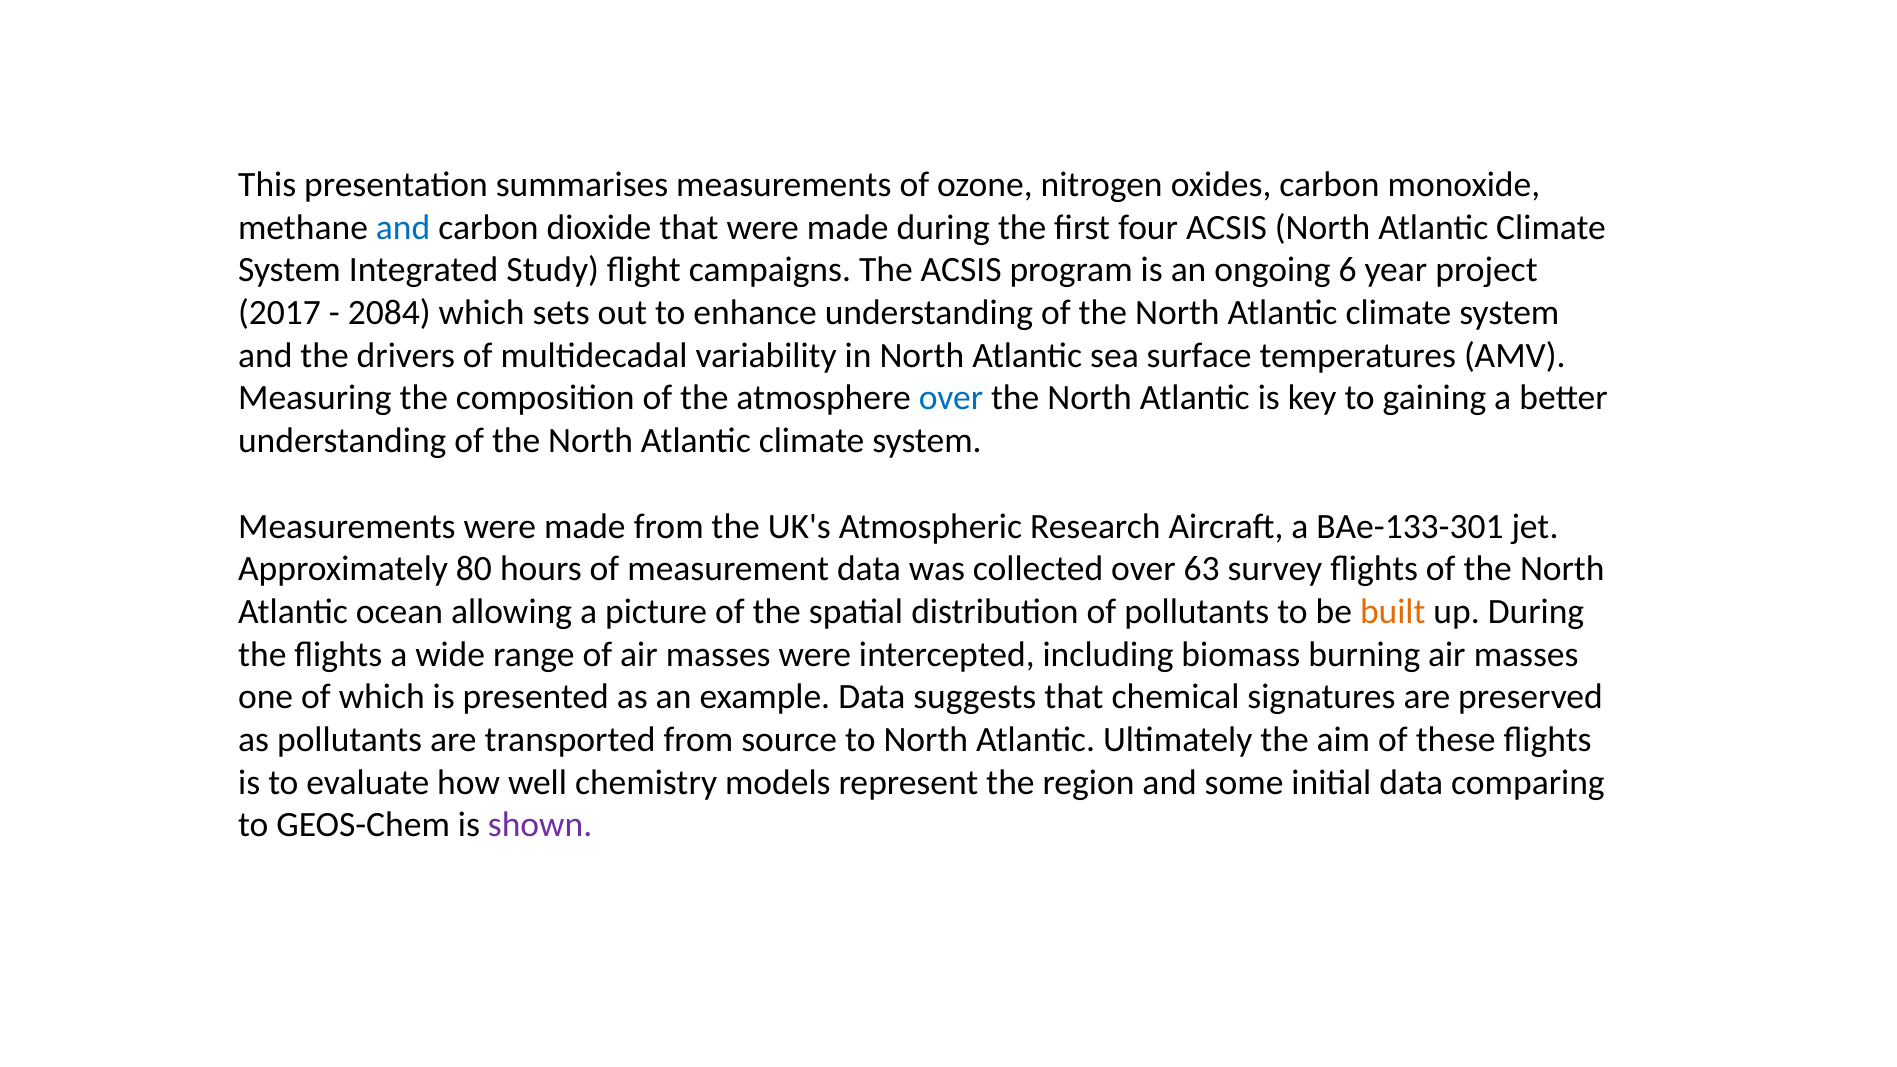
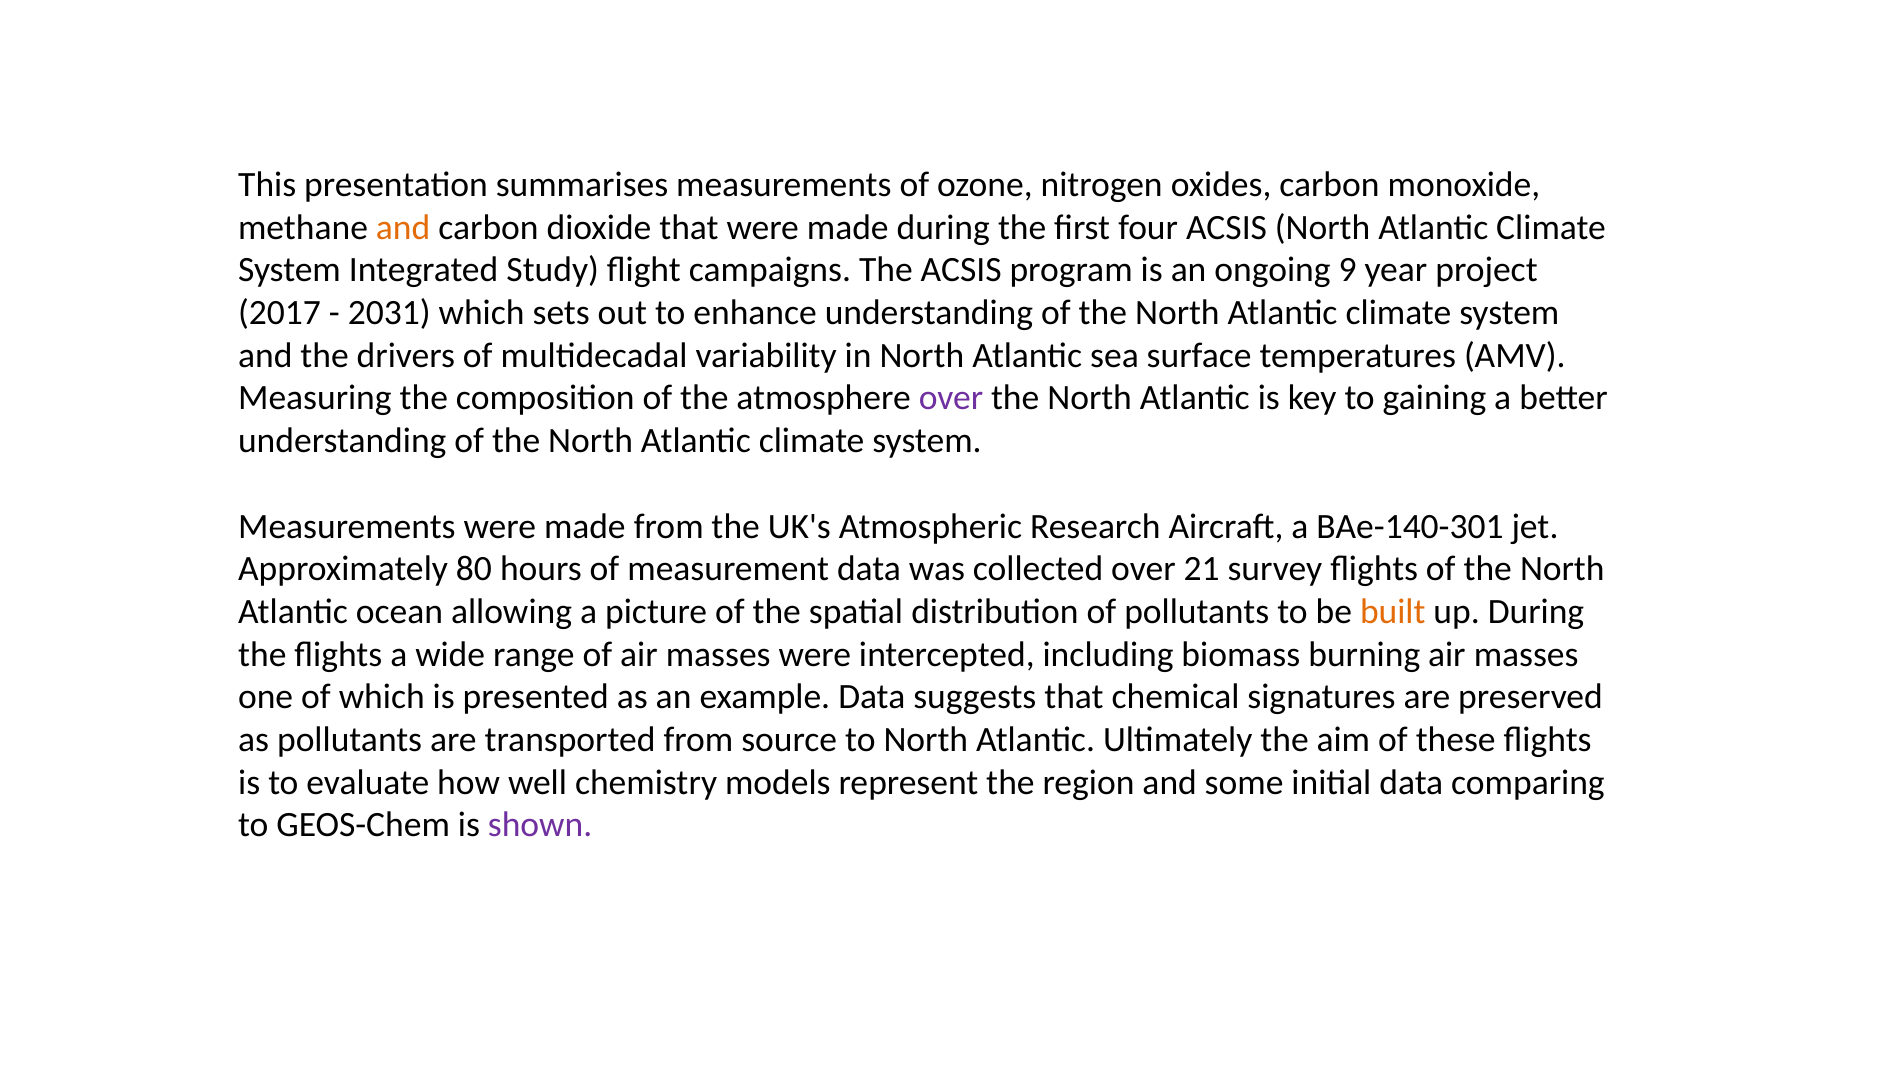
and colour: blue -> orange (403, 228)
6: 6 -> 9 (1348, 270)
2084: 2084 -> 2031 (389, 313)
over colour: blue -> purple (951, 398)
BAe-133-301: BAe-133-301 -> BAe-140-301 (1410, 526)
63: 63 -> 21 (1202, 569)
